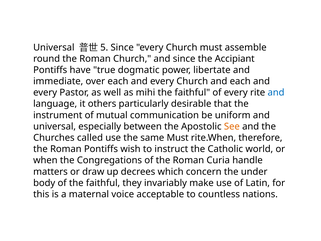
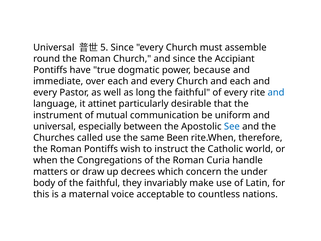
libertate: libertate -> because (212, 70)
mihi: mihi -> long (146, 92)
others: others -> attinet (102, 104)
See colour: orange -> blue (232, 126)
same Must: Must -> Been (178, 138)
